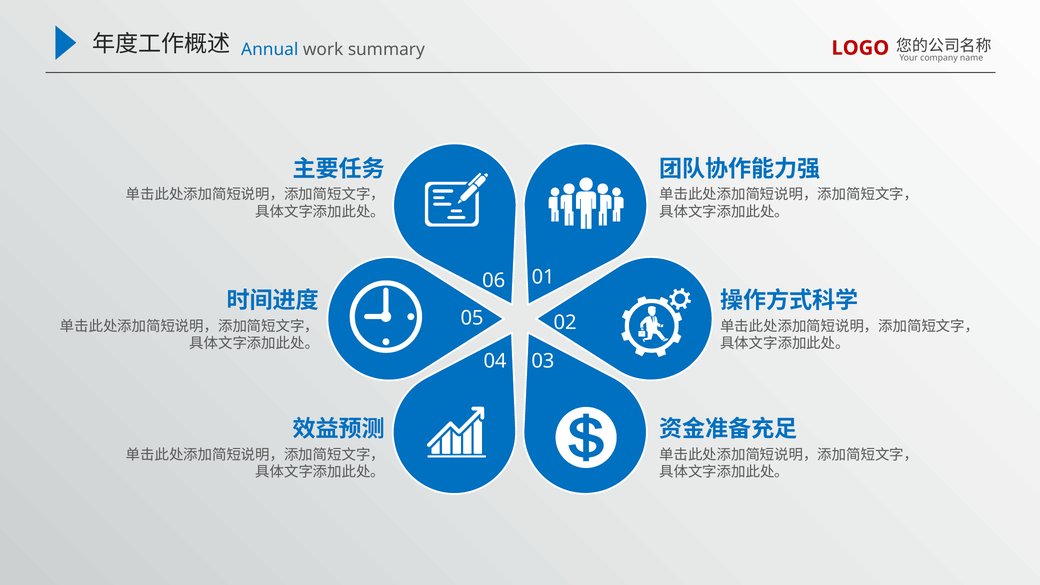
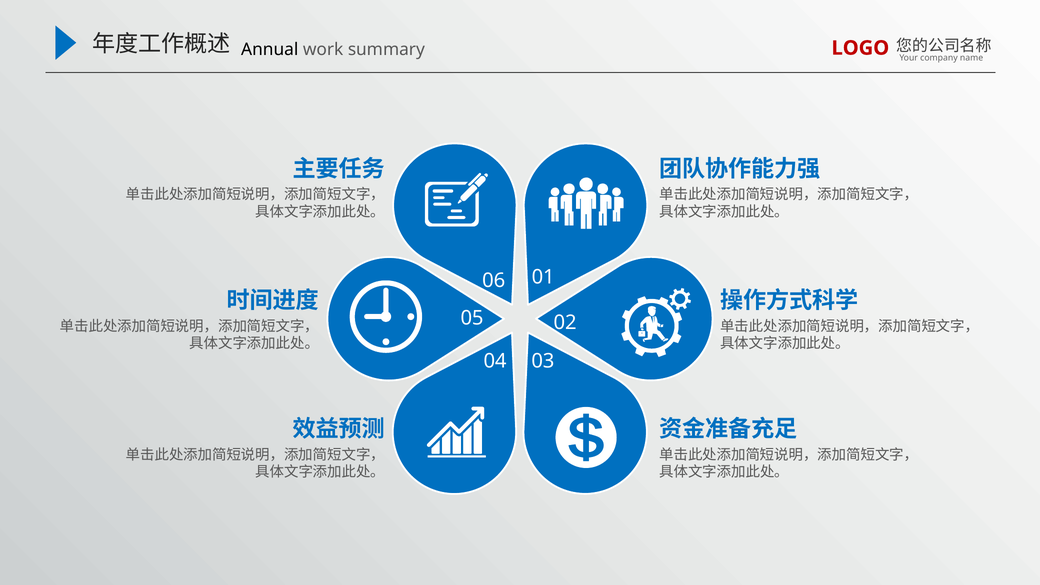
Annual colour: blue -> black (270, 50)
